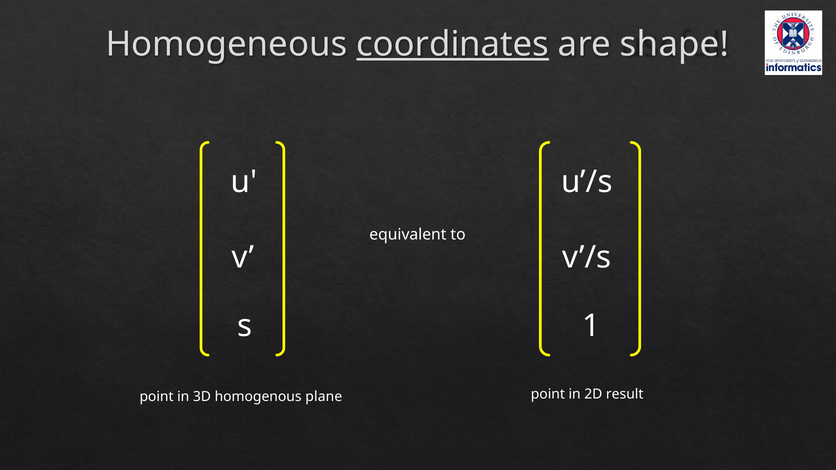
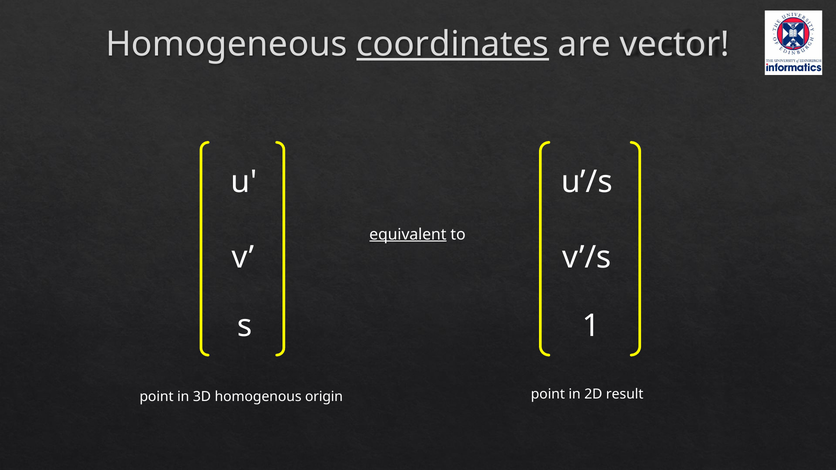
shape: shape -> vector (675, 44)
equivalent underline: none -> present (408, 235)
plane: plane -> origin (324, 397)
